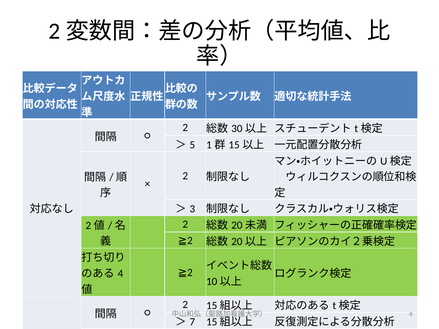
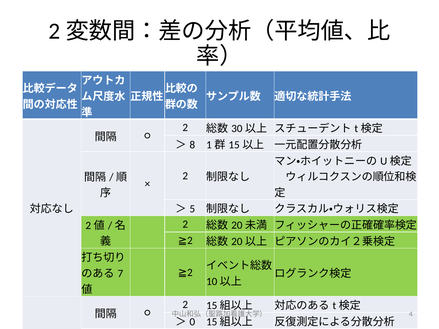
5: 5 -> 8 (192, 145)
3: 3 -> 5 (192, 209)
4: 4 -> 7 (120, 274)
7: 7 -> 0 (192, 322)
